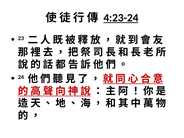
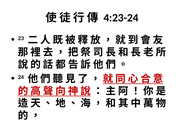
4:23-24 underline: present -> none (121, 18)
